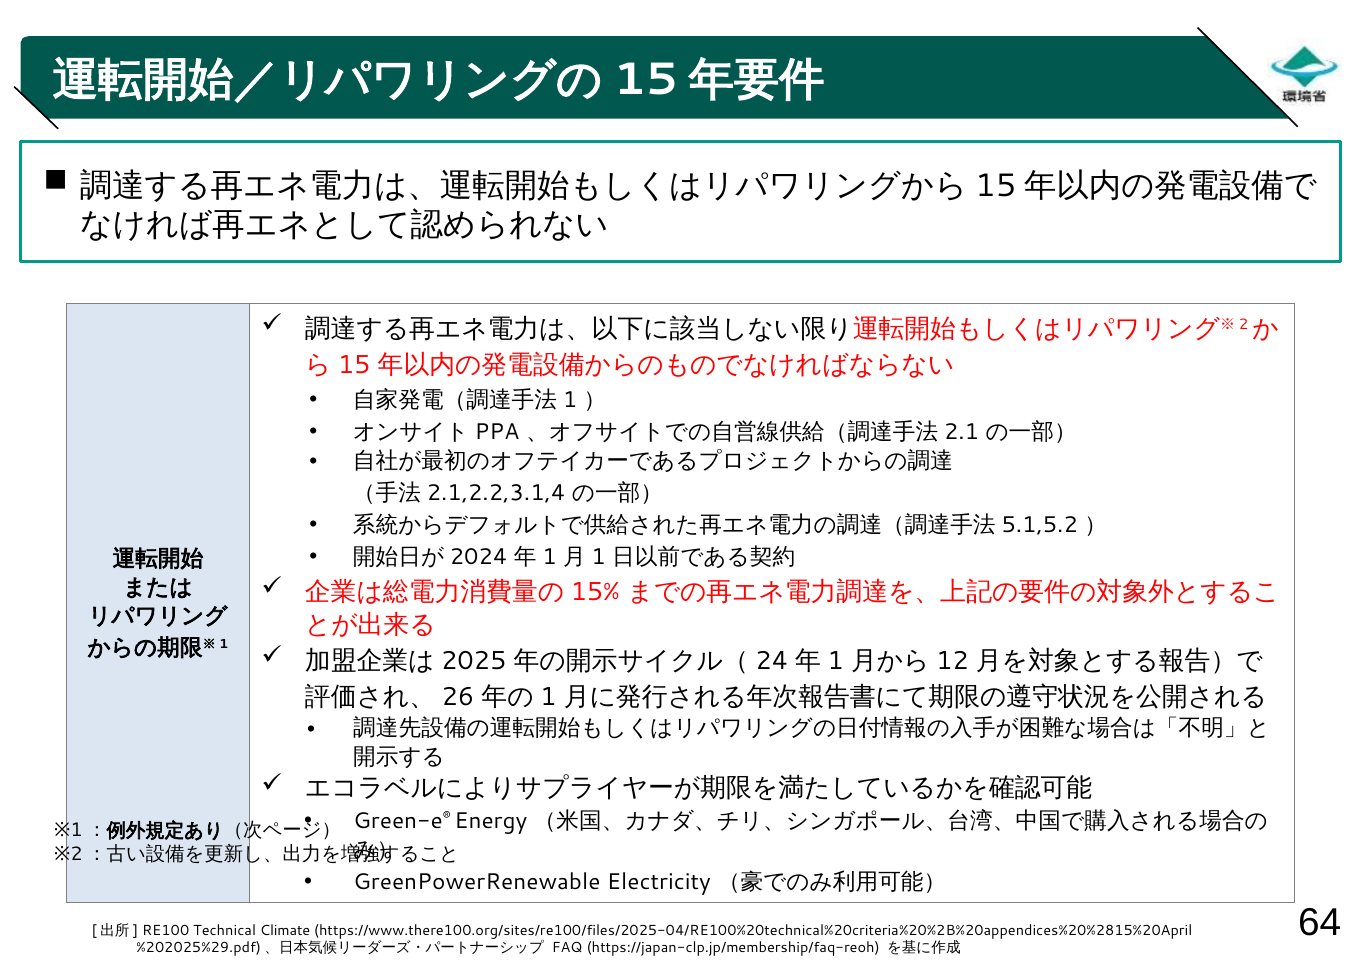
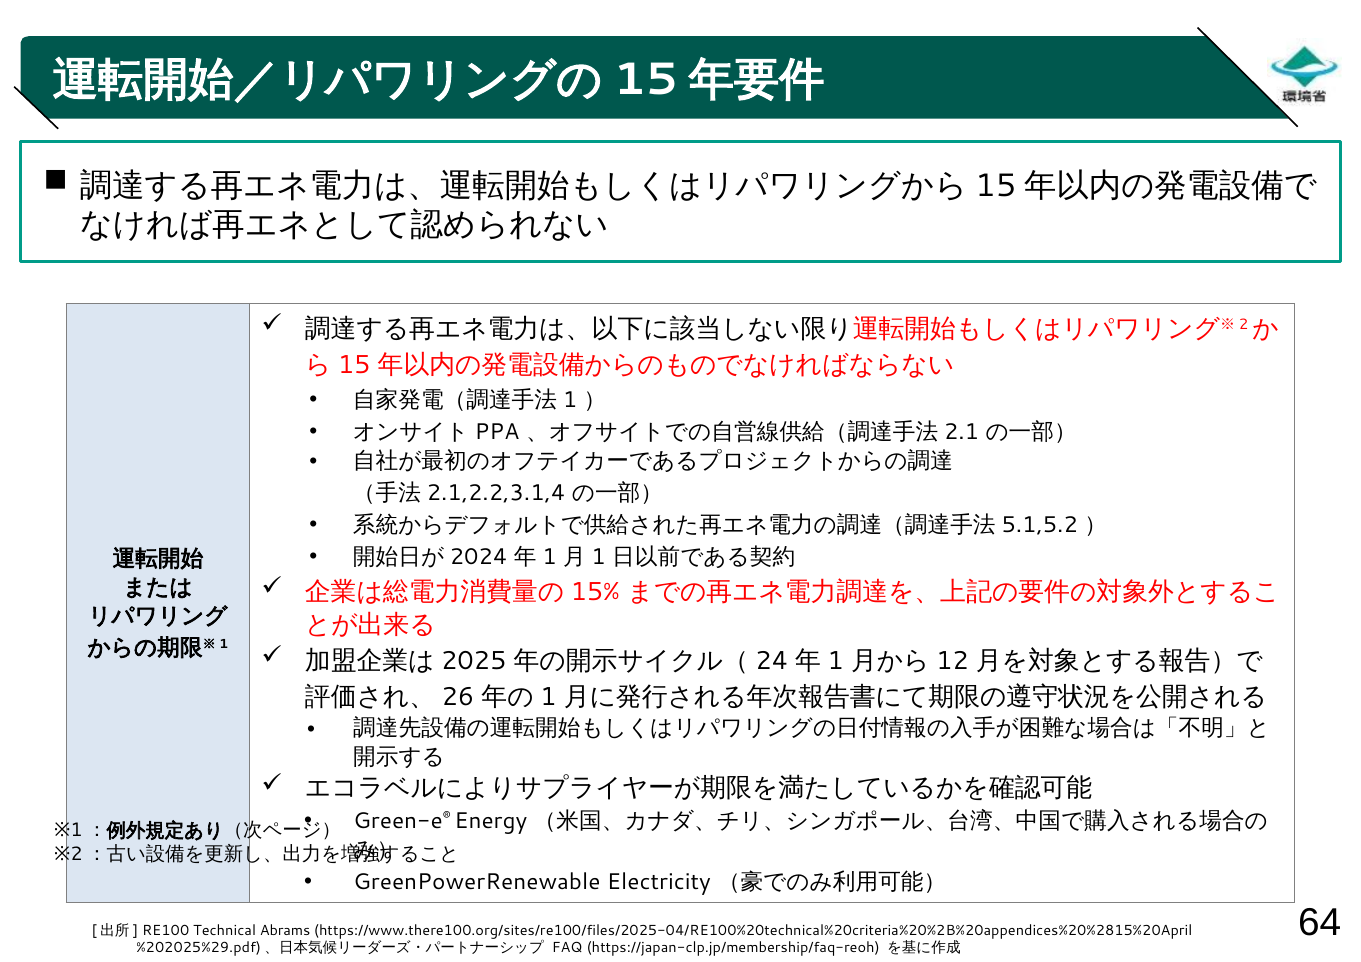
Climate: Climate -> Abrams (285, 931)
